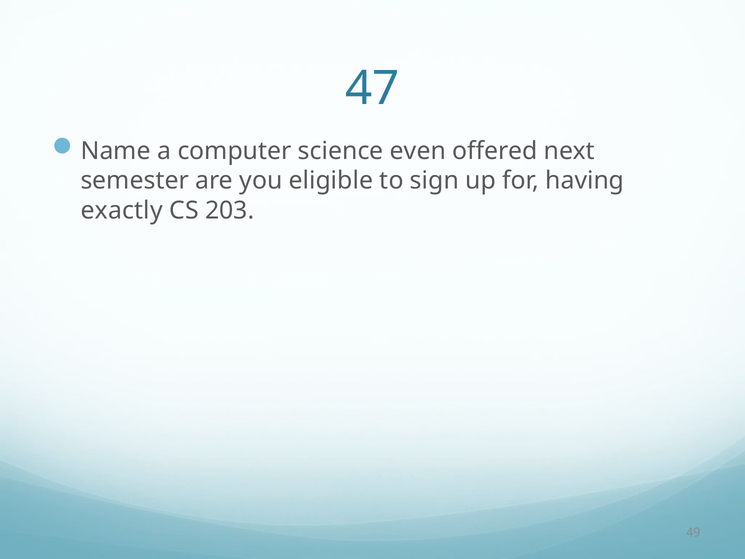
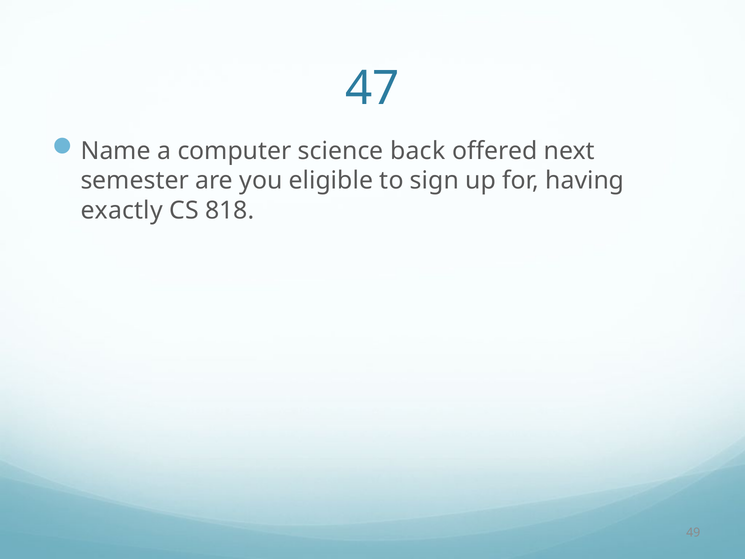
even: even -> back (418, 151)
203: 203 -> 818 (230, 210)
